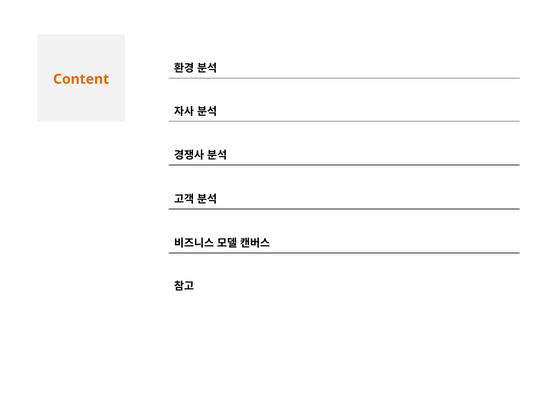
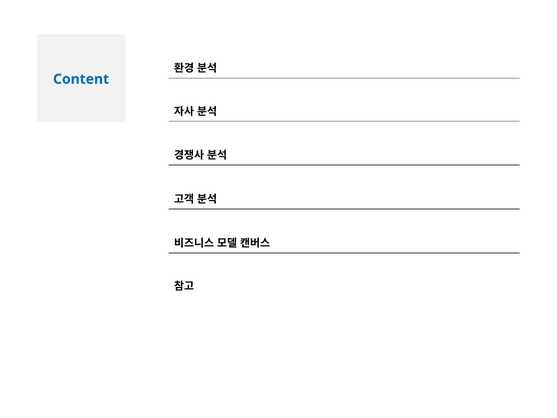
Content colour: orange -> blue (81, 79)
